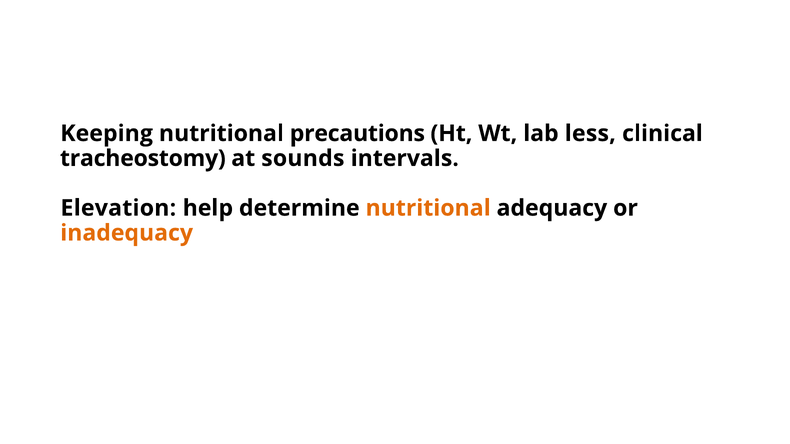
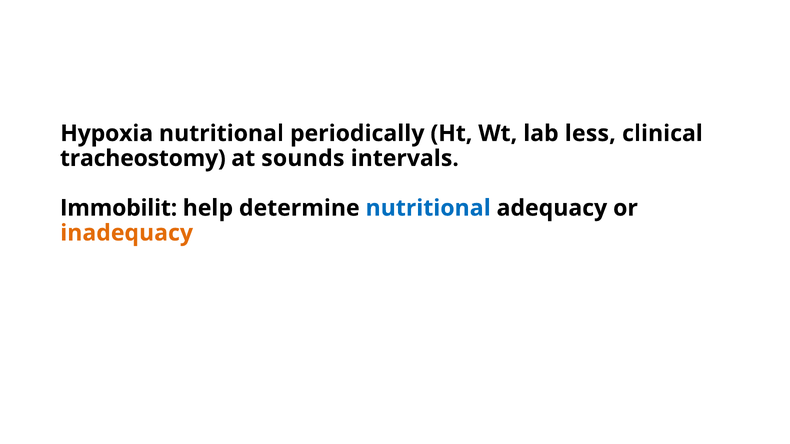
Keeping: Keeping -> Hypoxia (107, 134)
precautions: precautions -> periodically (357, 134)
Elevation: Elevation -> Immobilit (119, 208)
nutritional colour: orange -> blue (428, 208)
